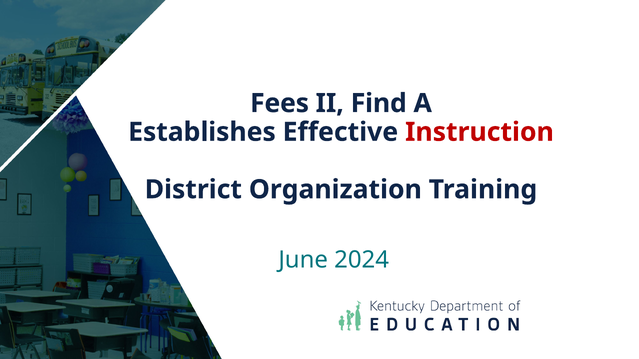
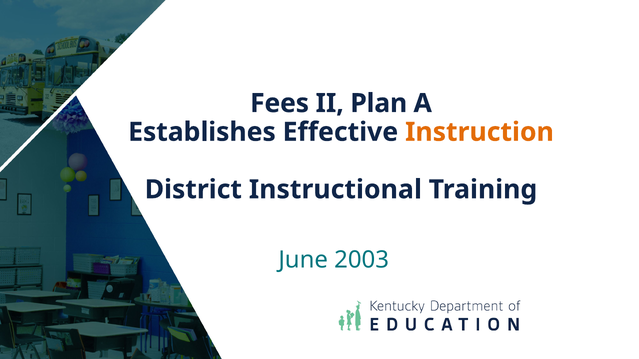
Find: Find -> Plan (379, 103)
Instruction colour: red -> orange (479, 132)
Organization: Organization -> Instructional (335, 190)
2024: 2024 -> 2003 (362, 260)
